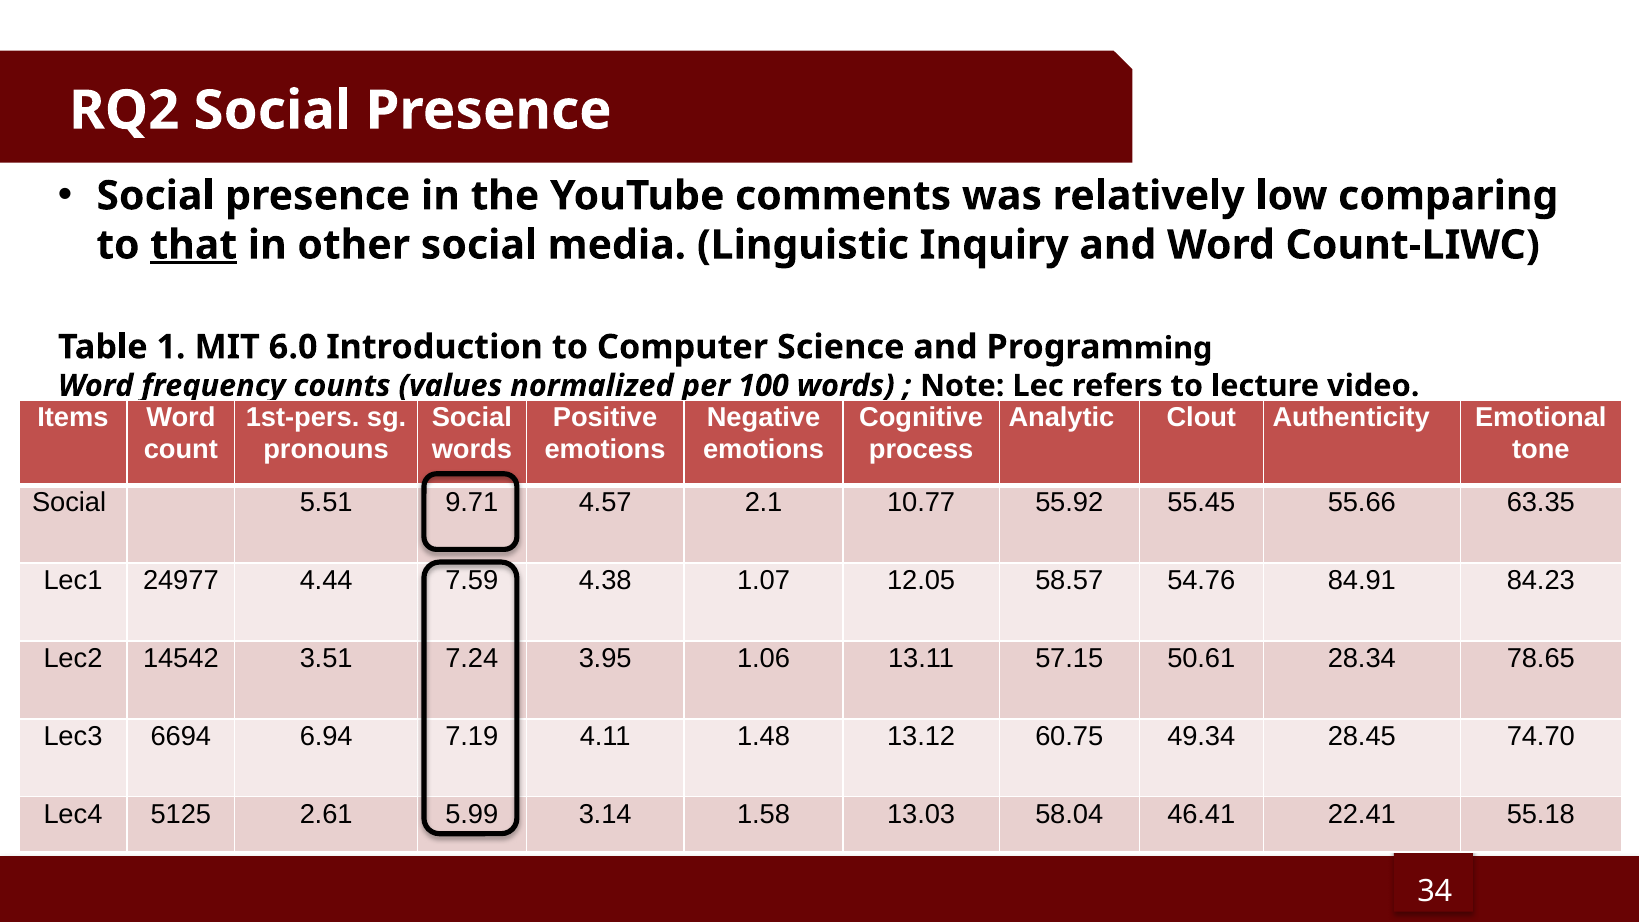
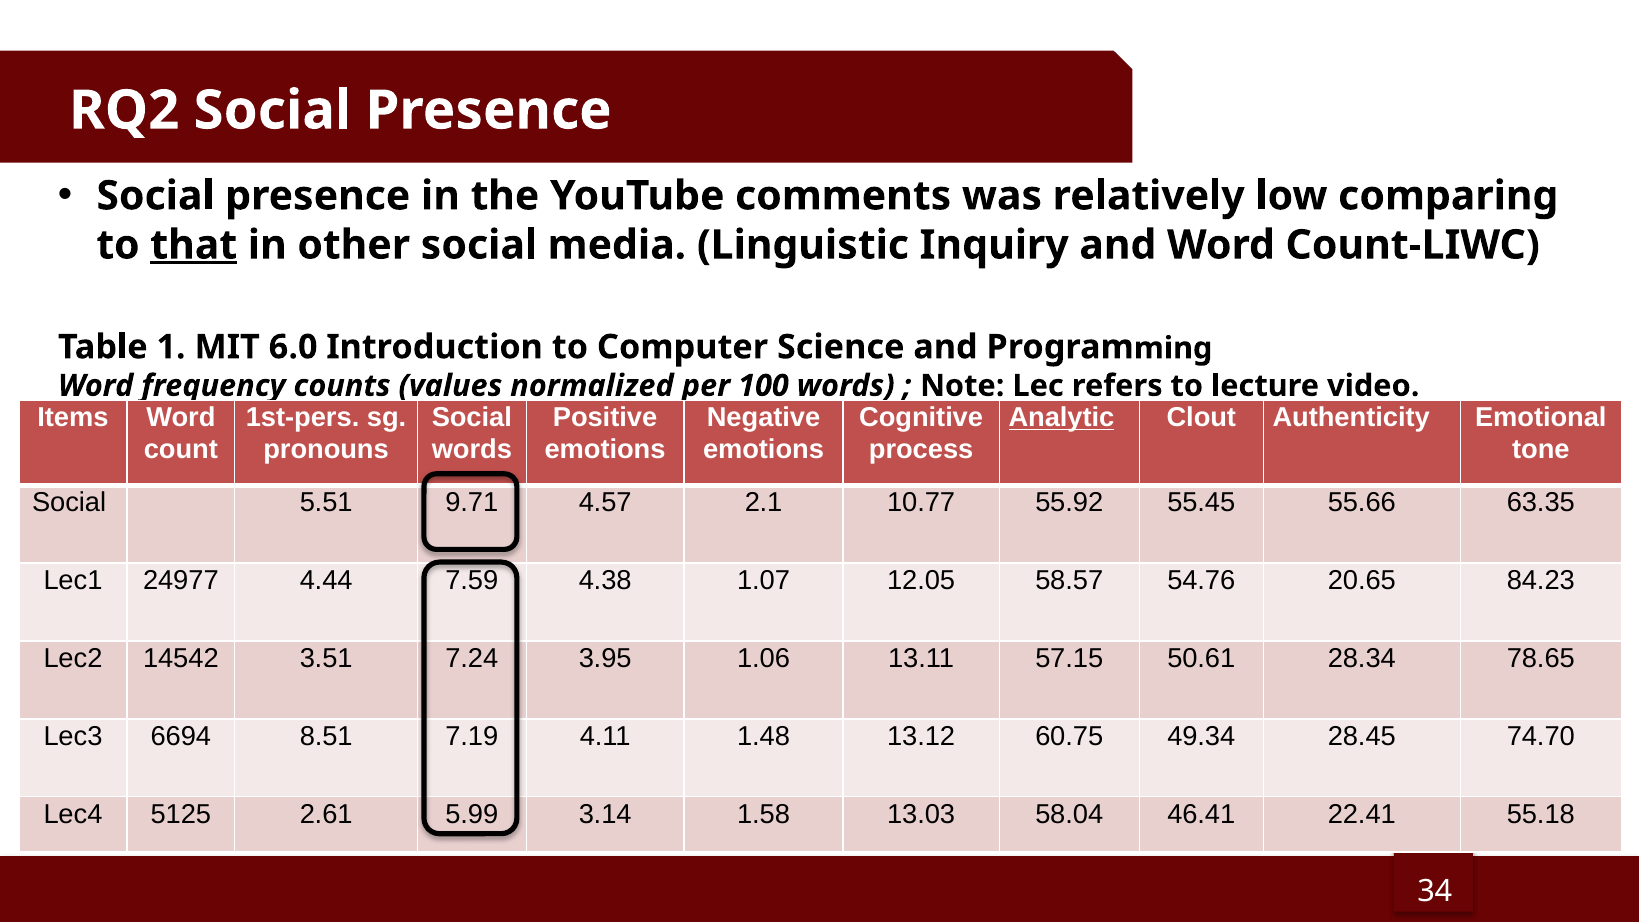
Analytic underline: none -> present (1061, 418)
84.91: 84.91 -> 20.65 (1362, 581)
6.94: 6.94 -> 8.51 (326, 736)
